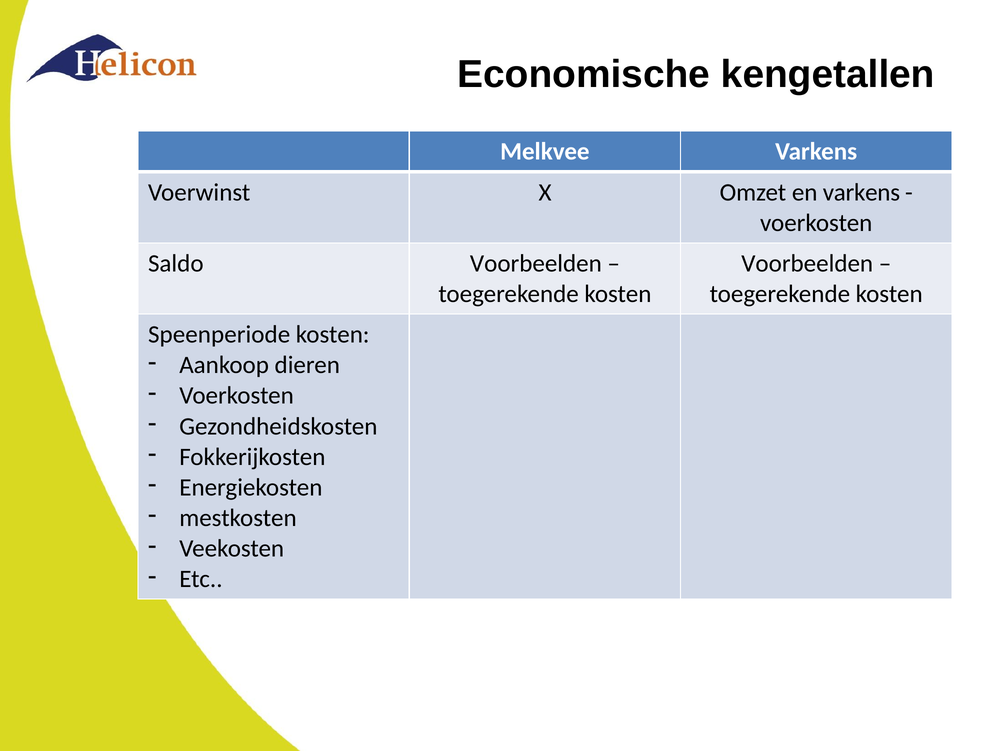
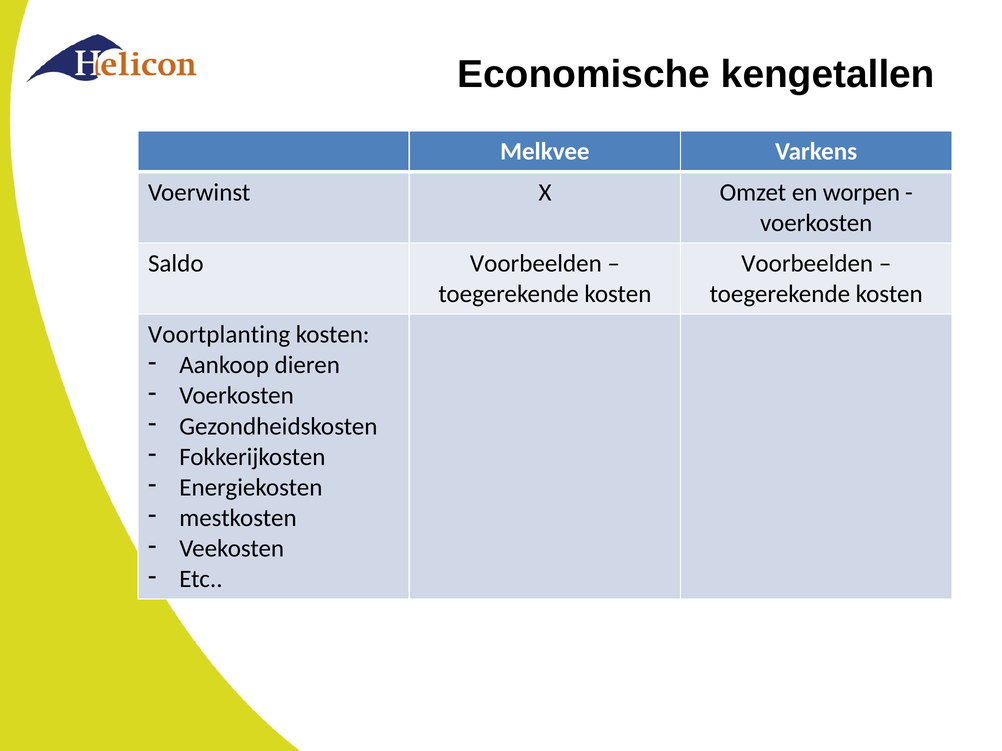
en varkens: varkens -> worpen (861, 192)
Speenperiode: Speenperiode -> Voortplanting (219, 335)
